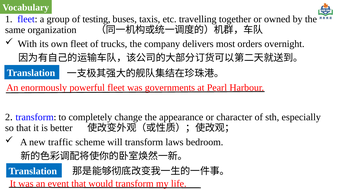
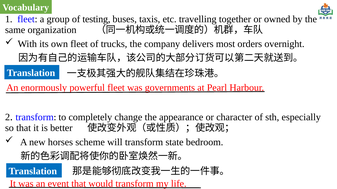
traffic: traffic -> horses (60, 142)
laws: laws -> state (175, 142)
